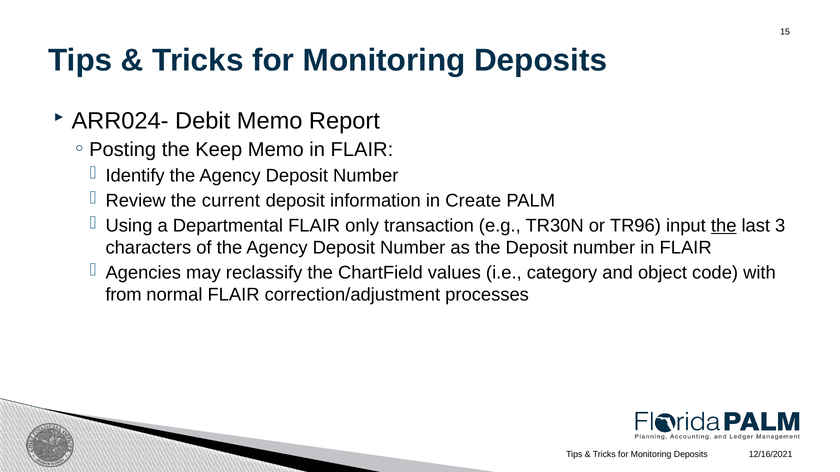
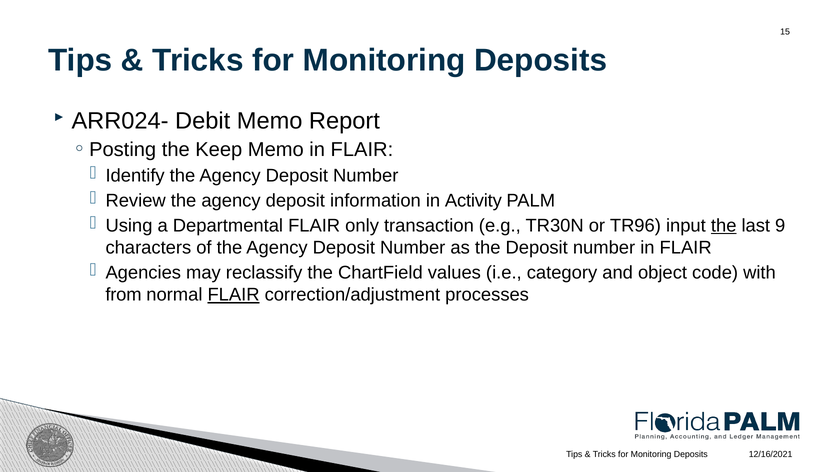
Review the current: current -> agency (231, 201)
Create: Create -> Activity (473, 201)
3: 3 -> 9 (780, 226)
FLAIR underline: none -> present (234, 295)
